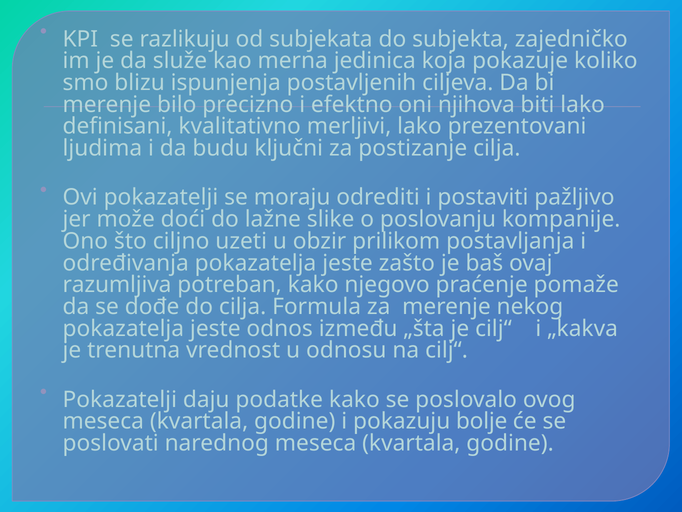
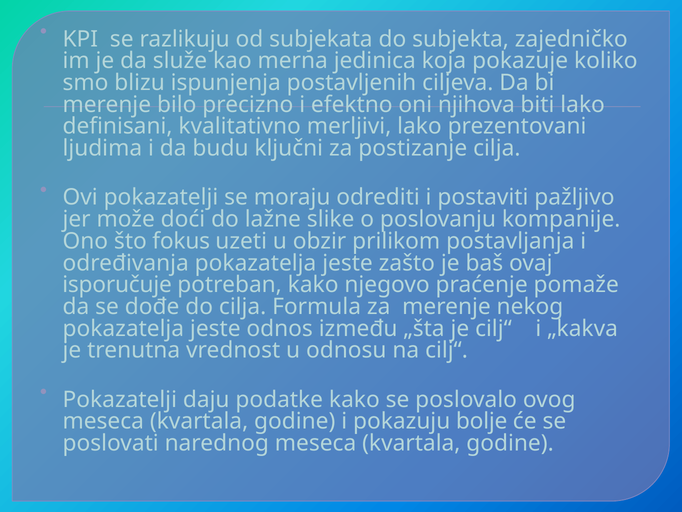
ciljno: ciljno -> fokus (181, 241)
razumljiva: razumljiva -> isporučuje (117, 285)
